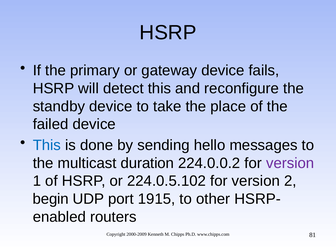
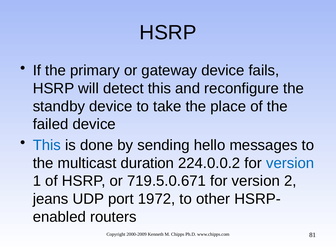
version colour: purple -> blue (290, 163)
224.0.5.102: 224.0.5.102 -> 719.5.0.671 (167, 181)
begin: begin -> jeans (51, 199)
1915: 1915 -> 1972 (157, 199)
